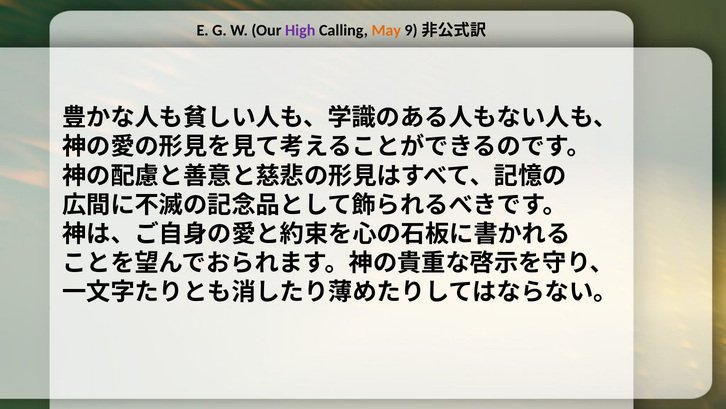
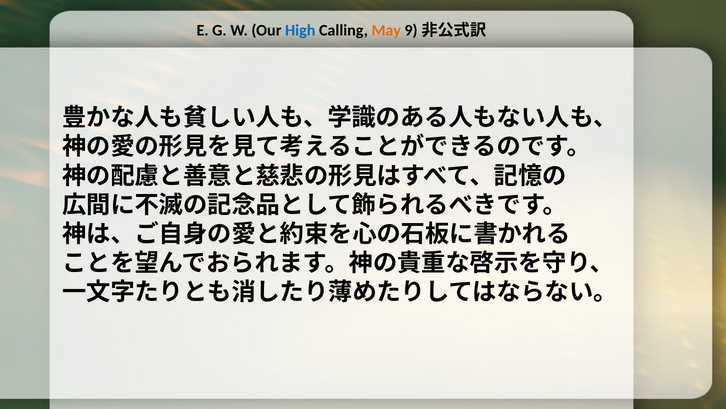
High colour: purple -> blue (300, 30)
